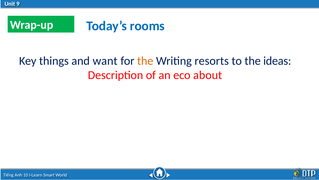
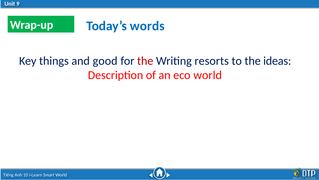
rooms: rooms -> words (147, 26)
want: want -> good (105, 61)
the colour: orange -> red (145, 61)
eco about: about -> world (208, 75)
